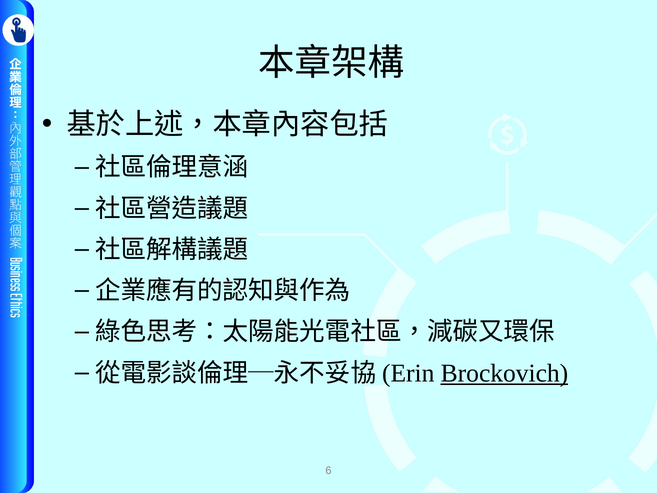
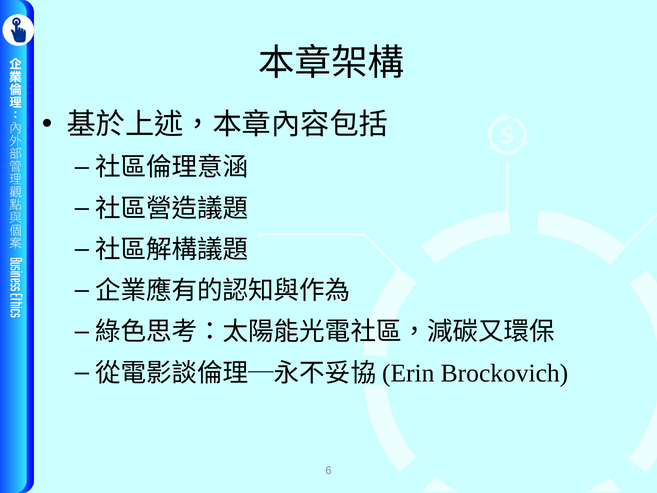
Brockovich underline: present -> none (504, 373)
